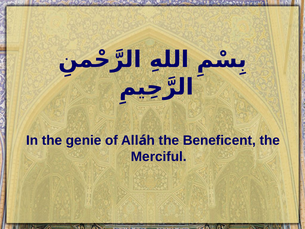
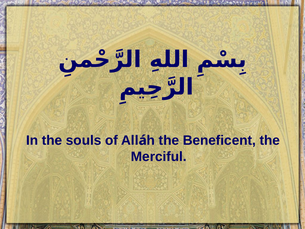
genie: genie -> souls (84, 140)
